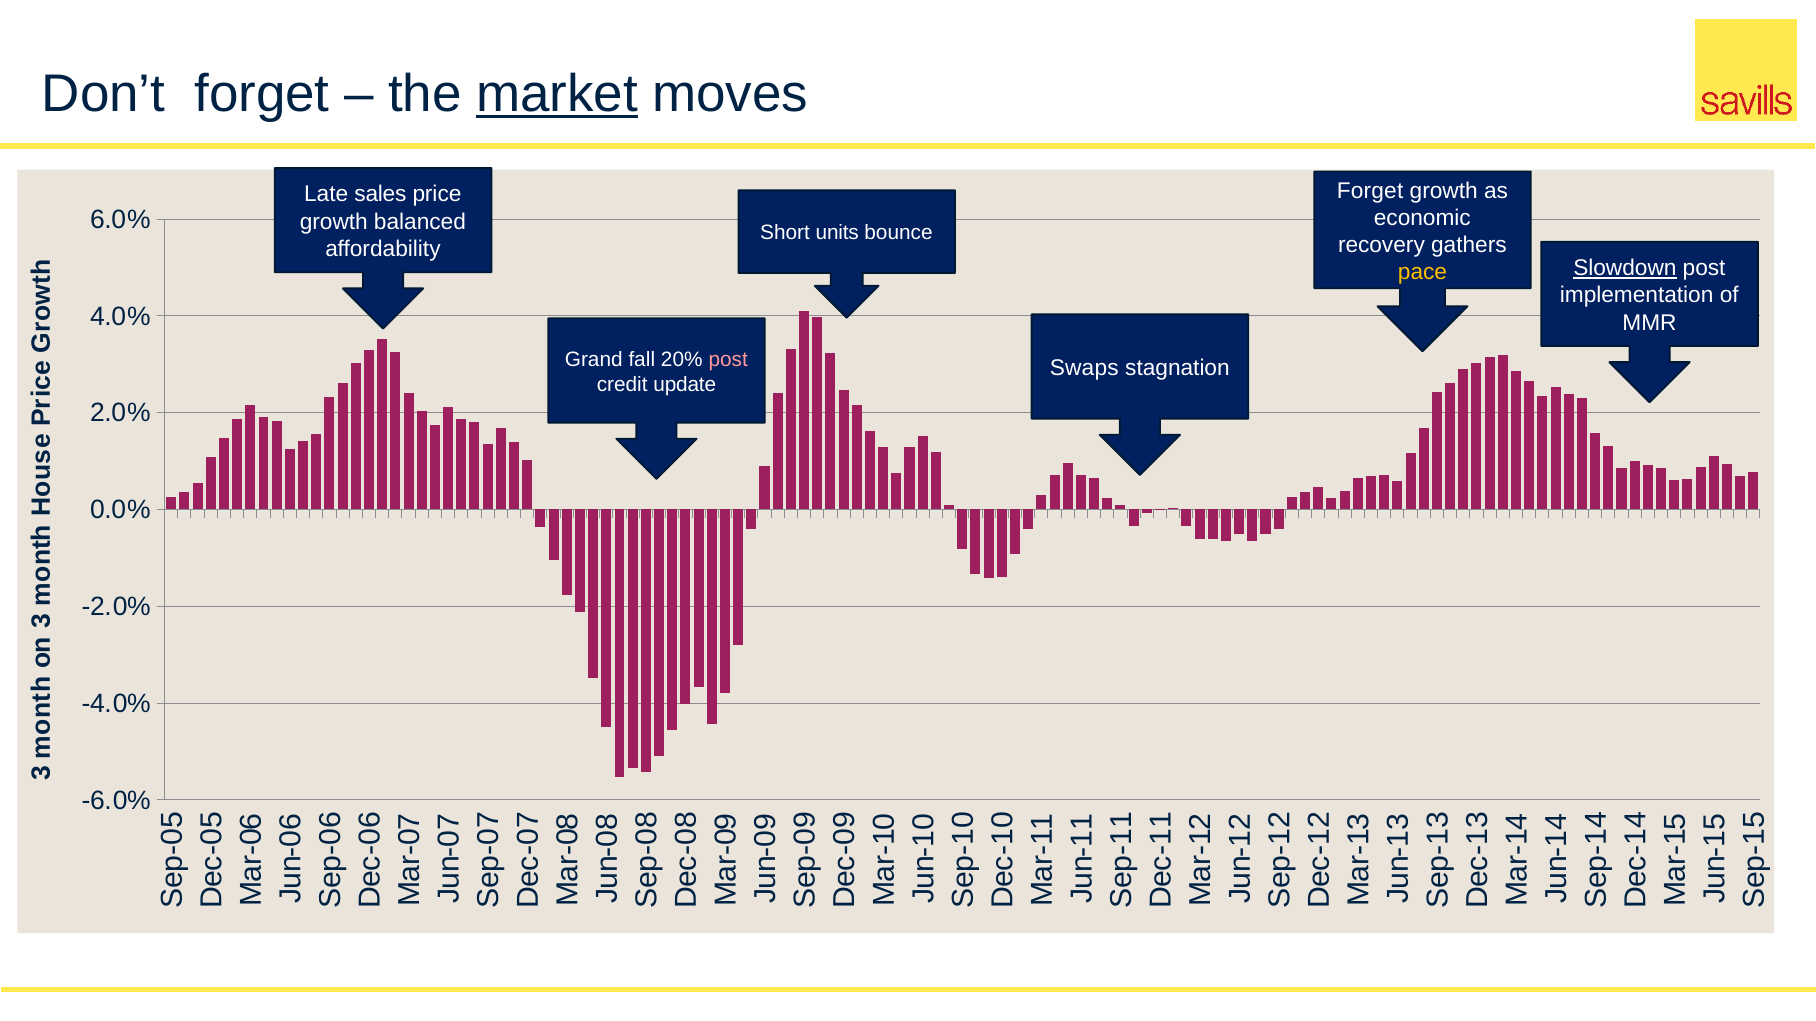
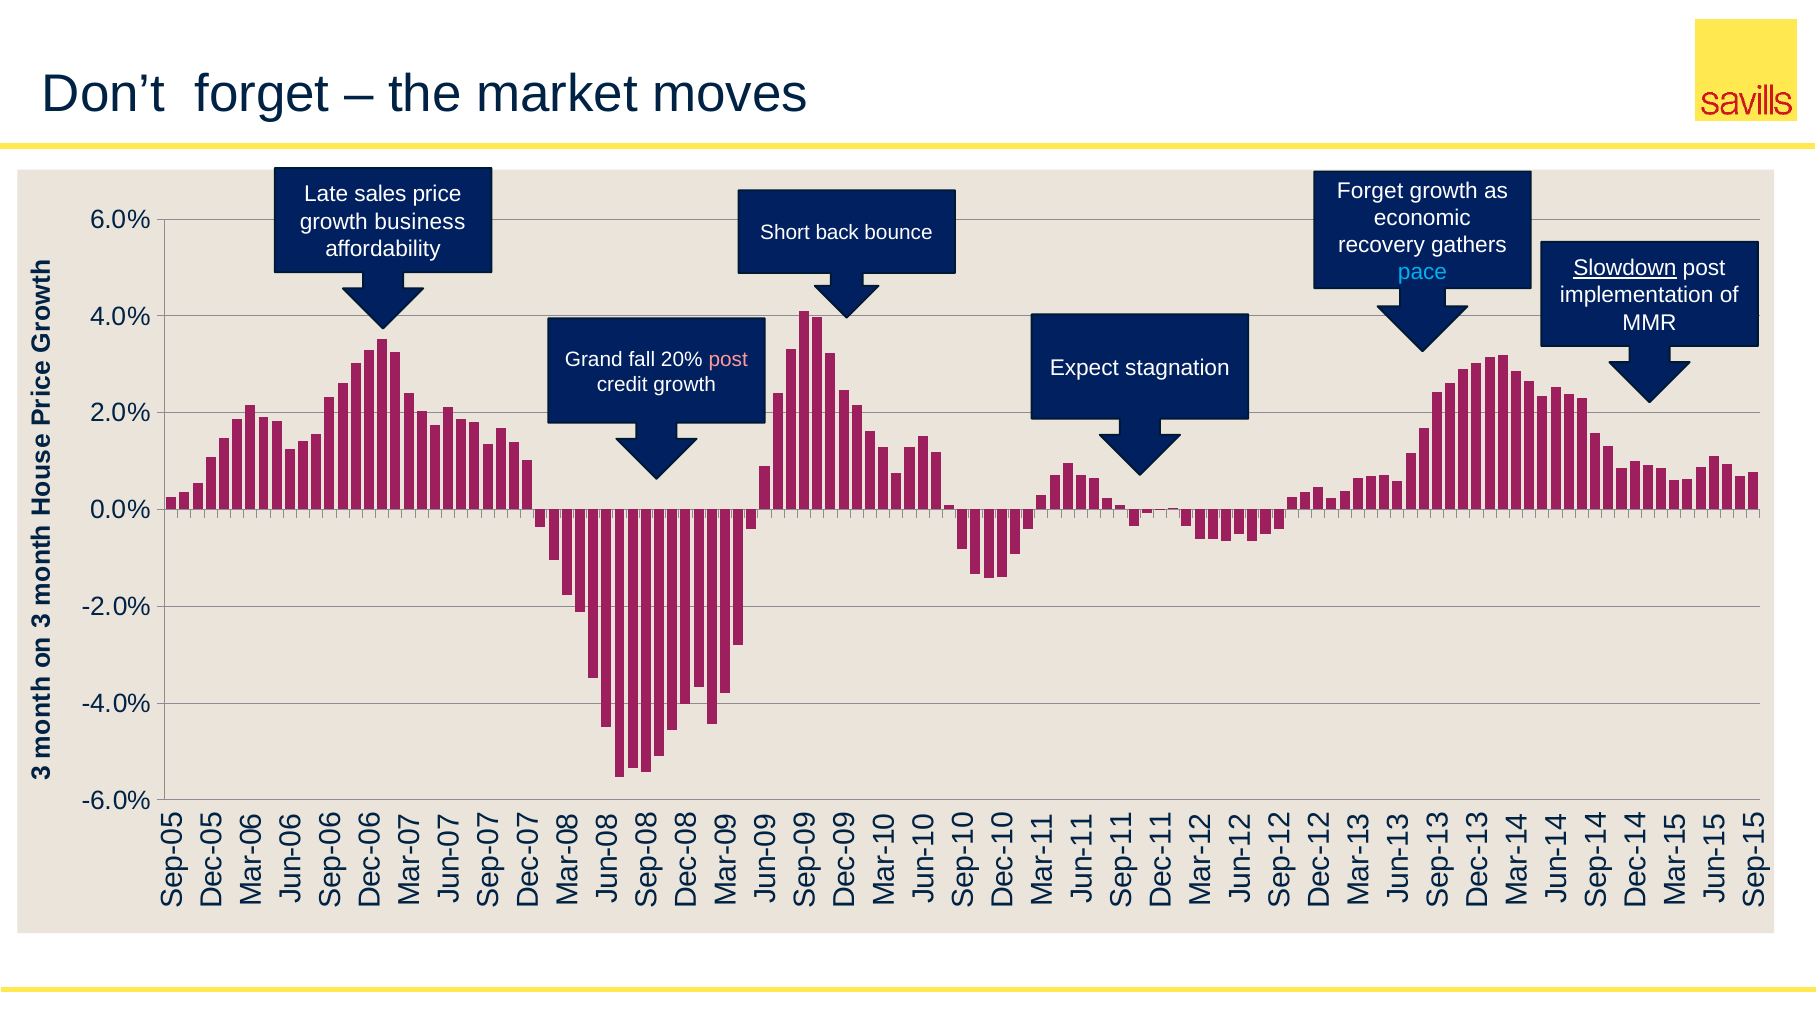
market underline: present -> none (557, 94)
balanced: balanced -> business (420, 222)
units: units -> back (837, 233)
pace colour: yellow -> light blue (1423, 272)
Swaps: Swaps -> Expect (1084, 368)
credit update: update -> growth (685, 385)
